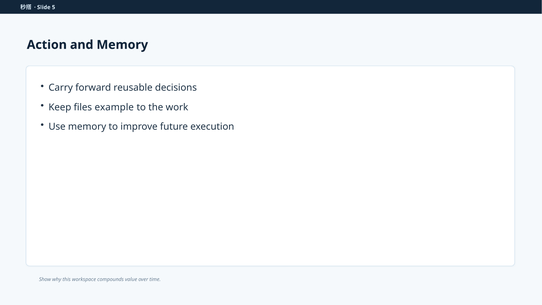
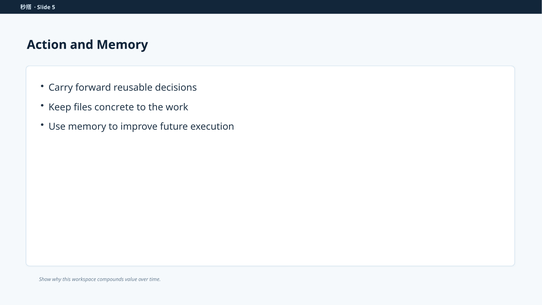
example: example -> concrete (114, 107)
